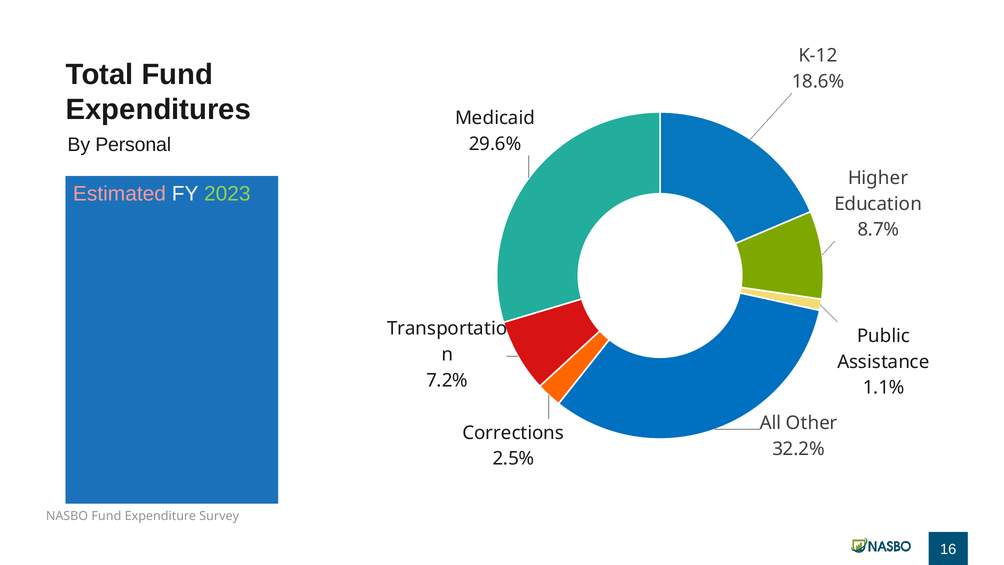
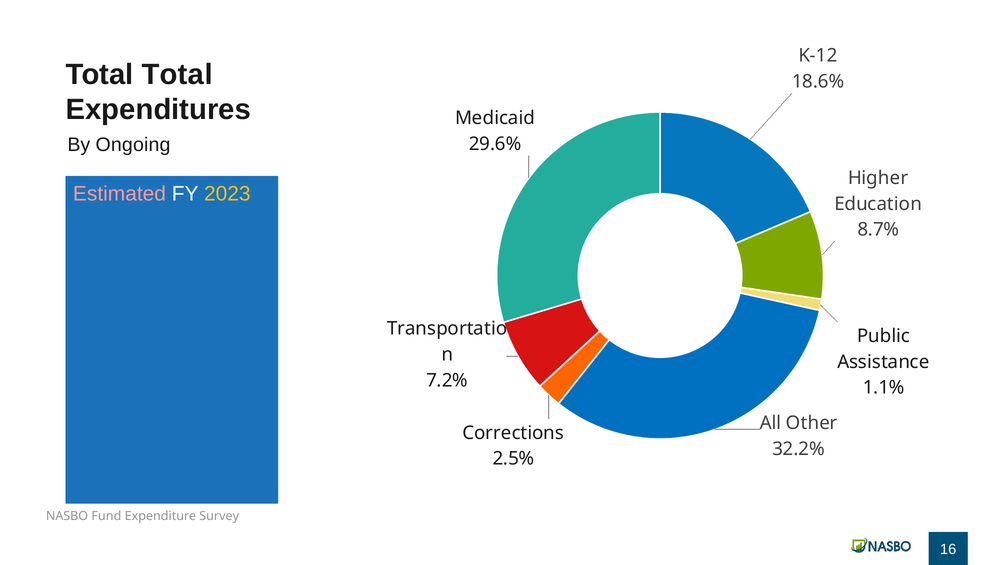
Total Fund: Fund -> Total (177, 74)
Personal: Personal -> Ongoing (133, 145)
2023 colour: light green -> yellow (227, 194)
